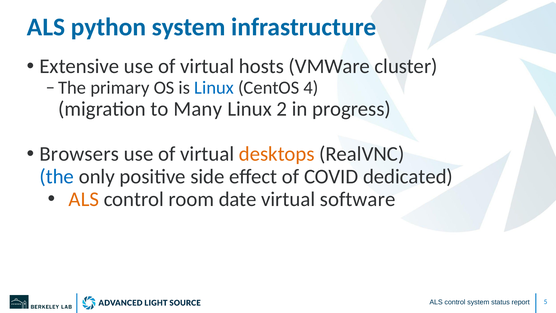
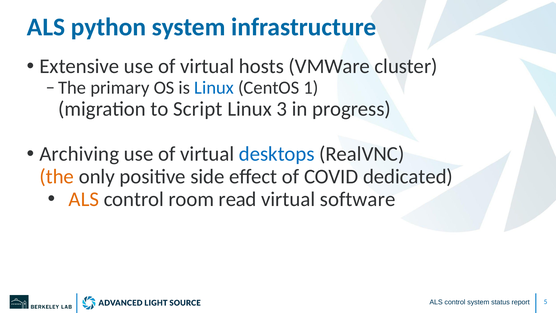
4: 4 -> 1 (311, 88)
Many: Many -> Script (198, 109)
2: 2 -> 3 (282, 109)
Browsers: Browsers -> Archiving (79, 154)
desktops colour: orange -> blue (277, 154)
the colour: blue -> orange (57, 176)
date: date -> read (238, 199)
